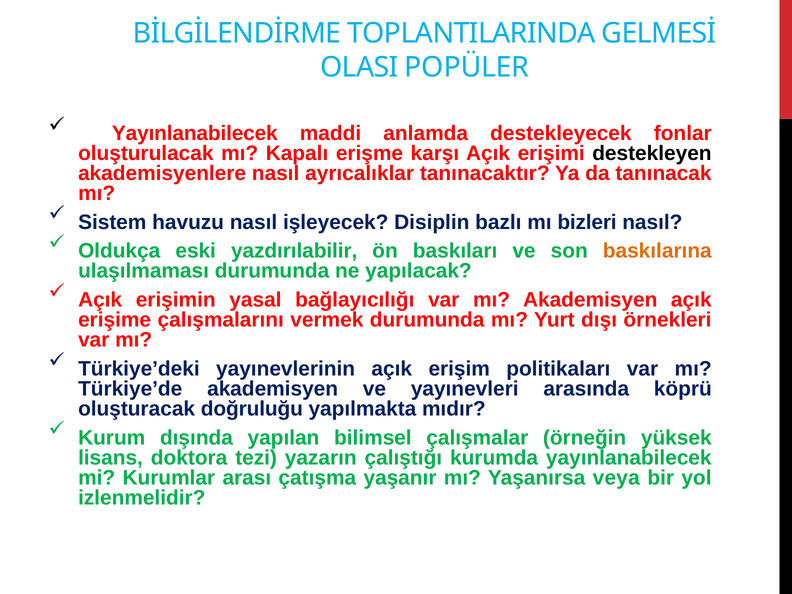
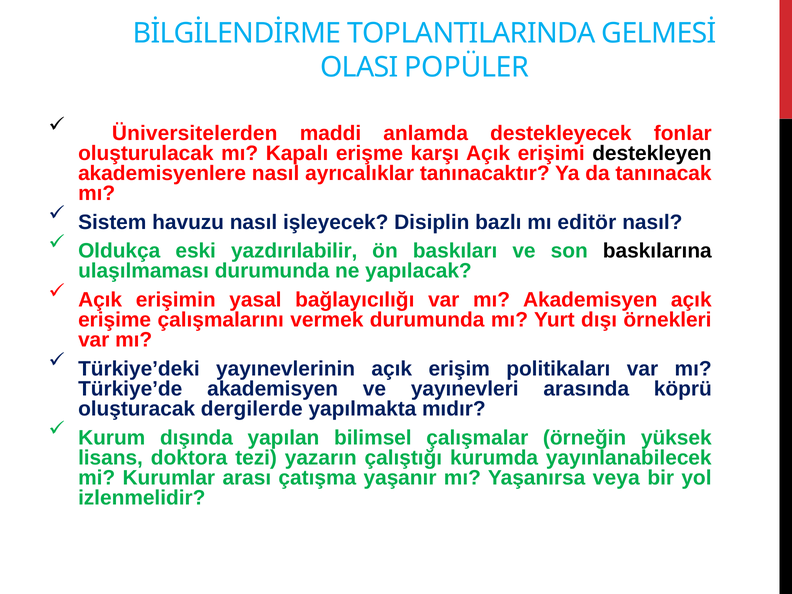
Yayınlanabilecek: Yayınlanabilecek -> Üniversitelerden (195, 133)
bizleri: bizleri -> editör (587, 222)
baskılarına colour: orange -> black (657, 251)
doğruluğu: doğruluğu -> dergilerde (252, 409)
